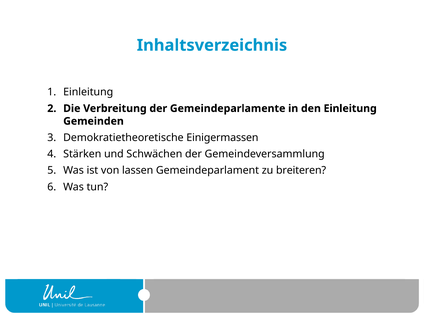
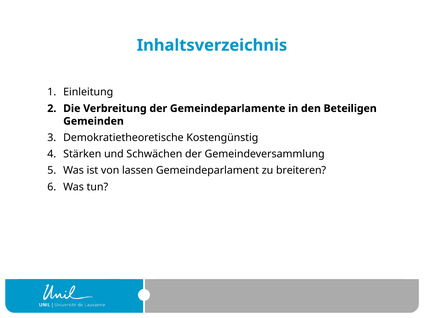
den Einleitung: Einleitung -> Beteiligen (350, 108)
Einigermassen: Einigermassen -> Kostengünstig (222, 138)
